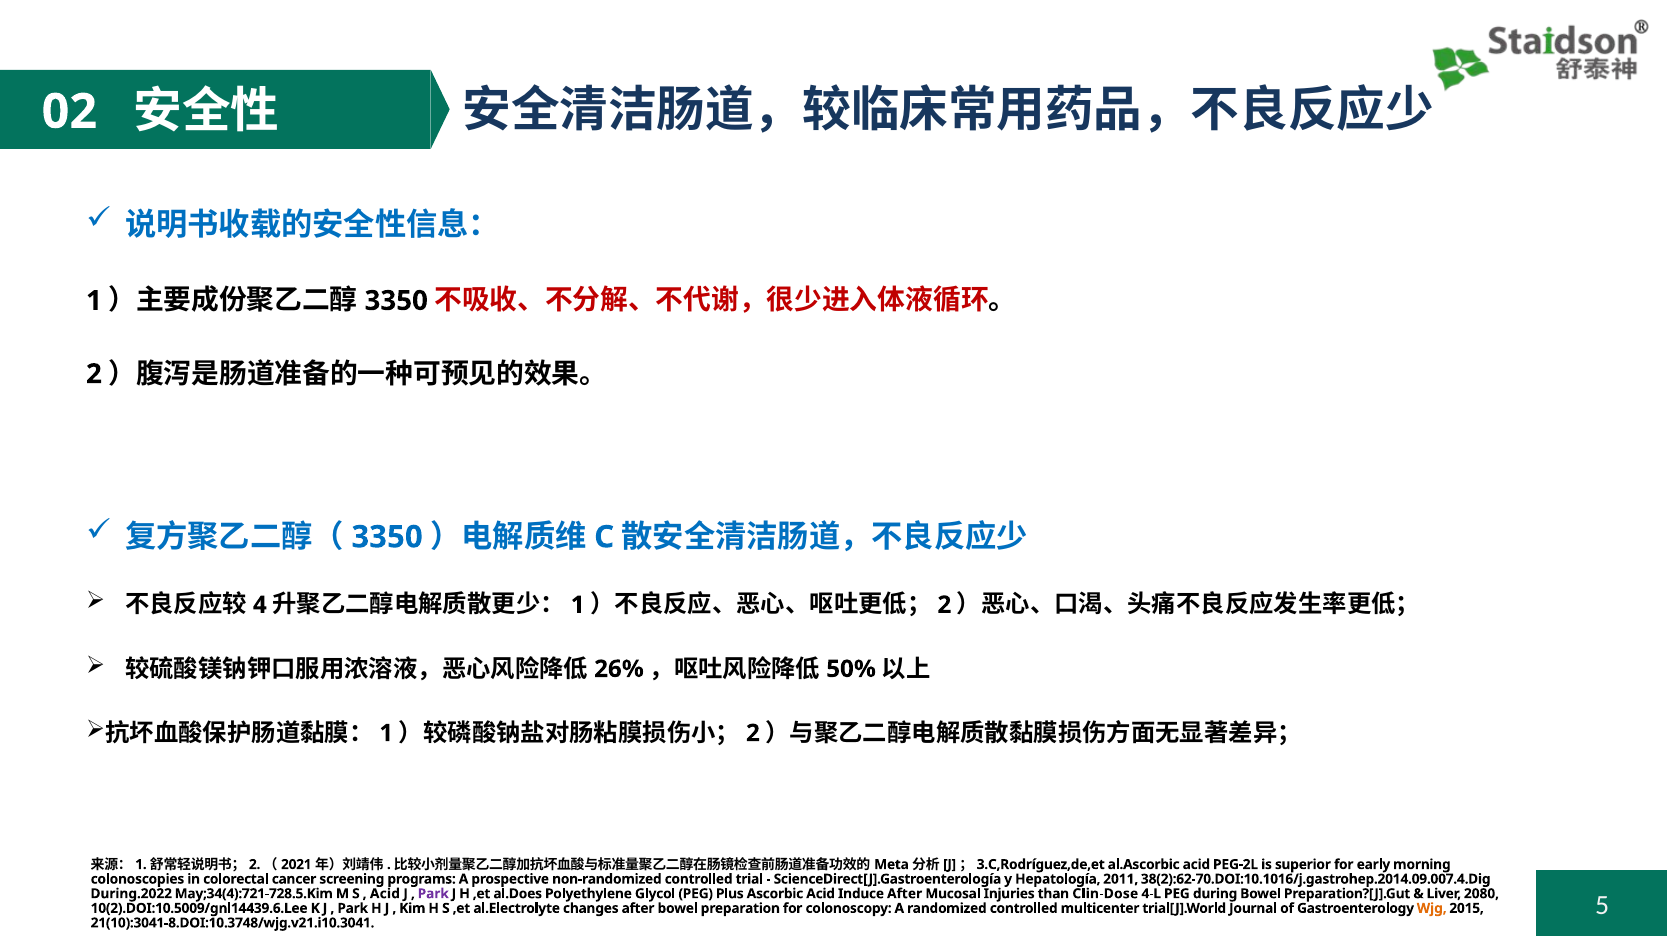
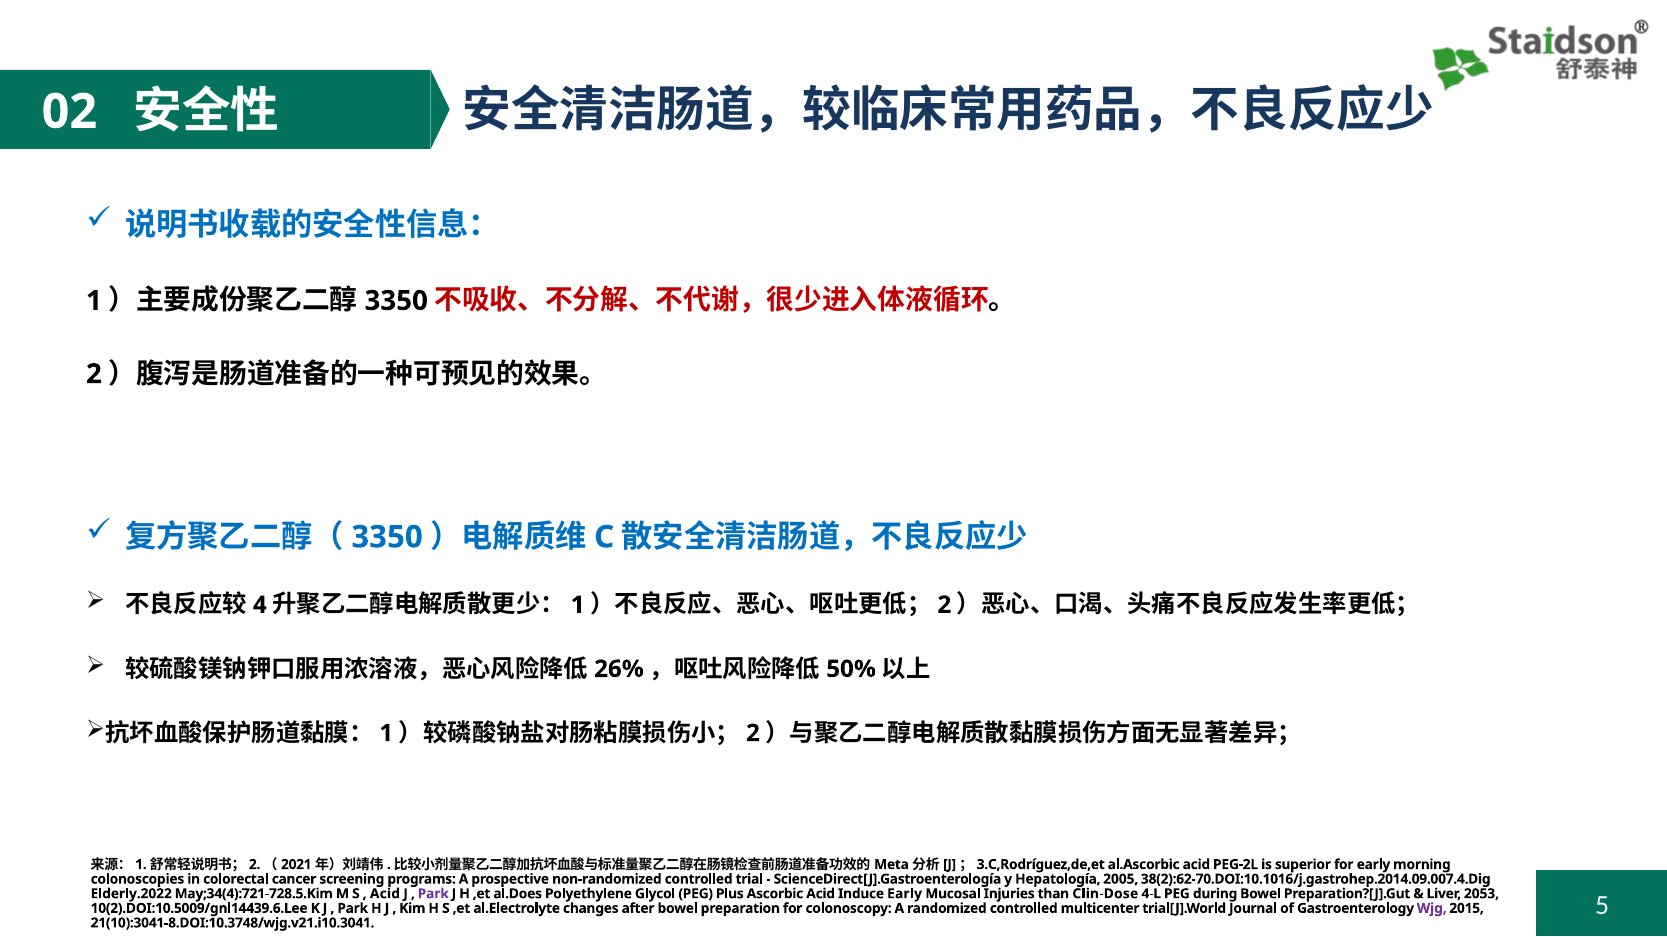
2011: 2011 -> 2005 (1121, 880)
During.2022: During.2022 -> Elderly.2022 (131, 894)
Induce After: After -> Early (905, 894)
2080: 2080 -> 2053 (1481, 894)
Wjg colour: orange -> purple (1432, 909)
